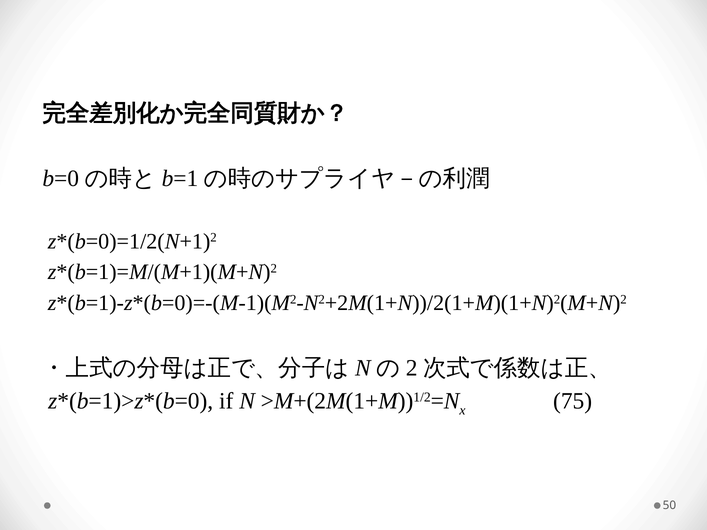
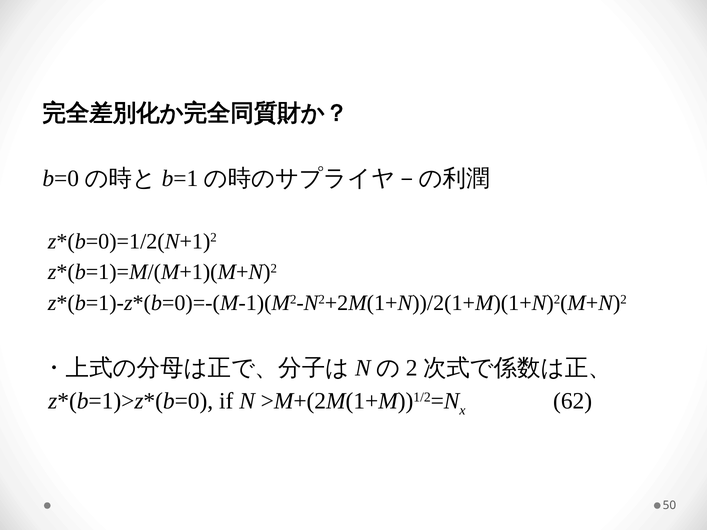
75: 75 -> 62 (573, 401)
